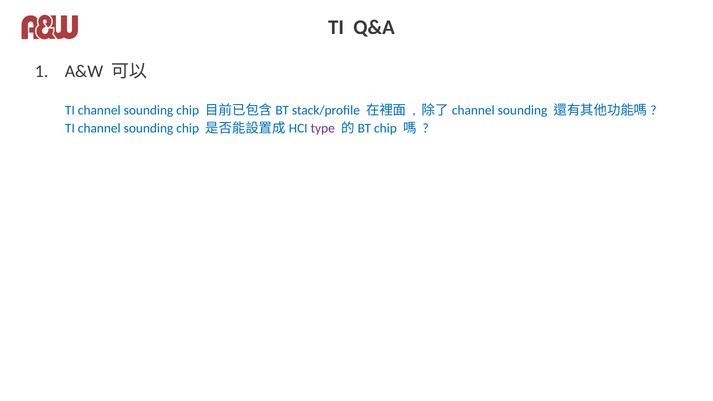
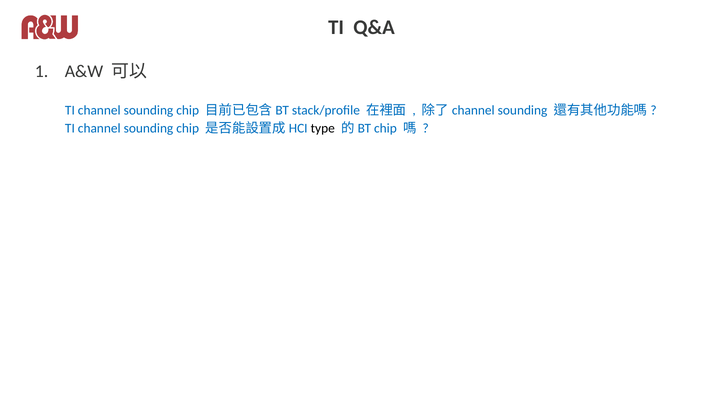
type colour: purple -> black (323, 128)
